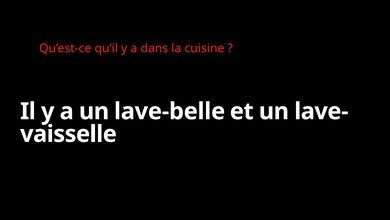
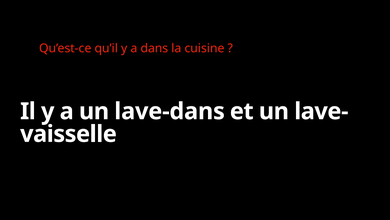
lave-belle: lave-belle -> lave-dans (170, 111)
